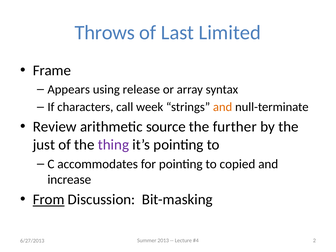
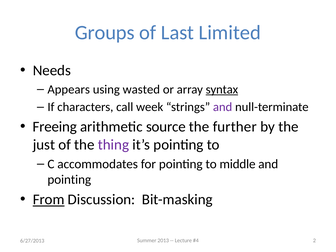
Throws: Throws -> Groups (105, 33)
Frame: Frame -> Needs (52, 70)
release: release -> wasted (141, 89)
syntax underline: none -> present (222, 89)
and colour: orange -> purple (223, 107)
Review: Review -> Freeing (55, 127)
copied: copied -> middle (238, 164)
increase: increase -> pointing (69, 180)
